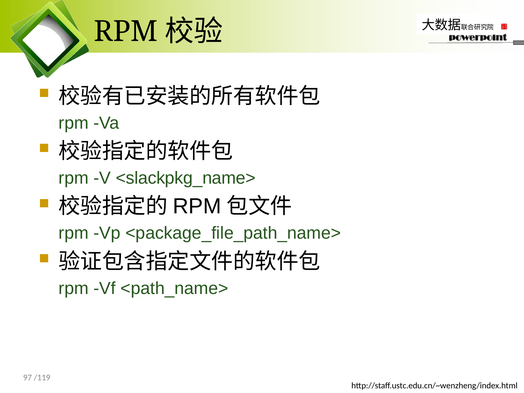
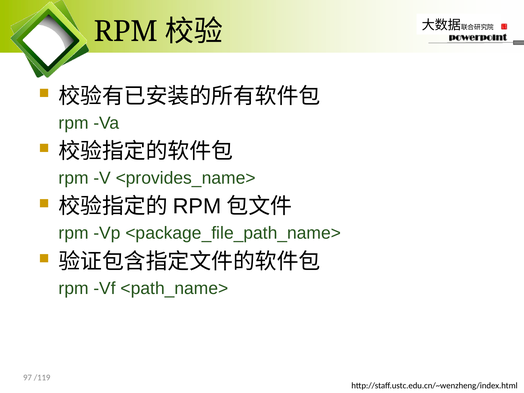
<slackpkg_name>: <slackpkg_name> -> <provides_name> (186, 178)
